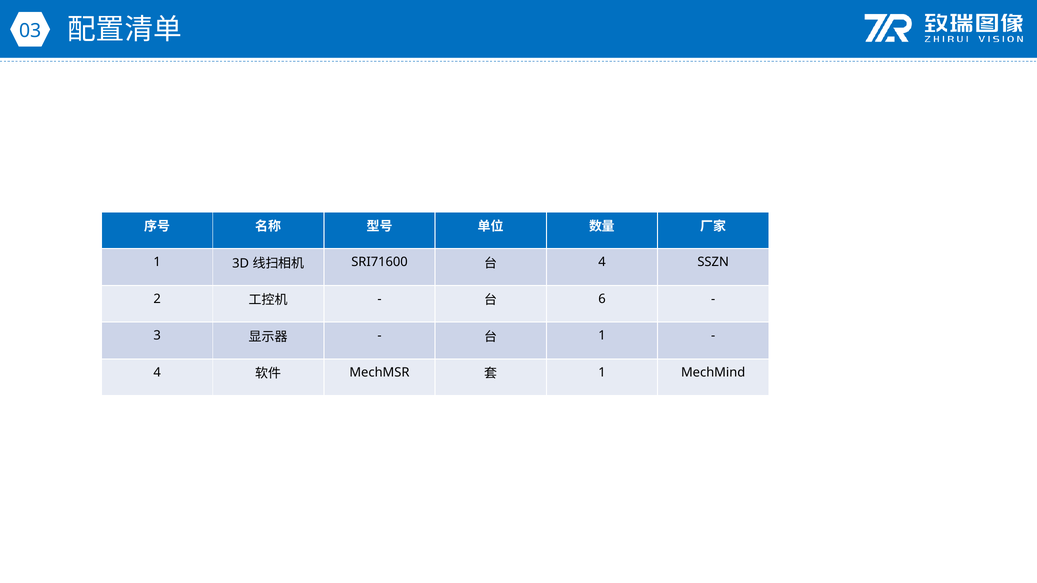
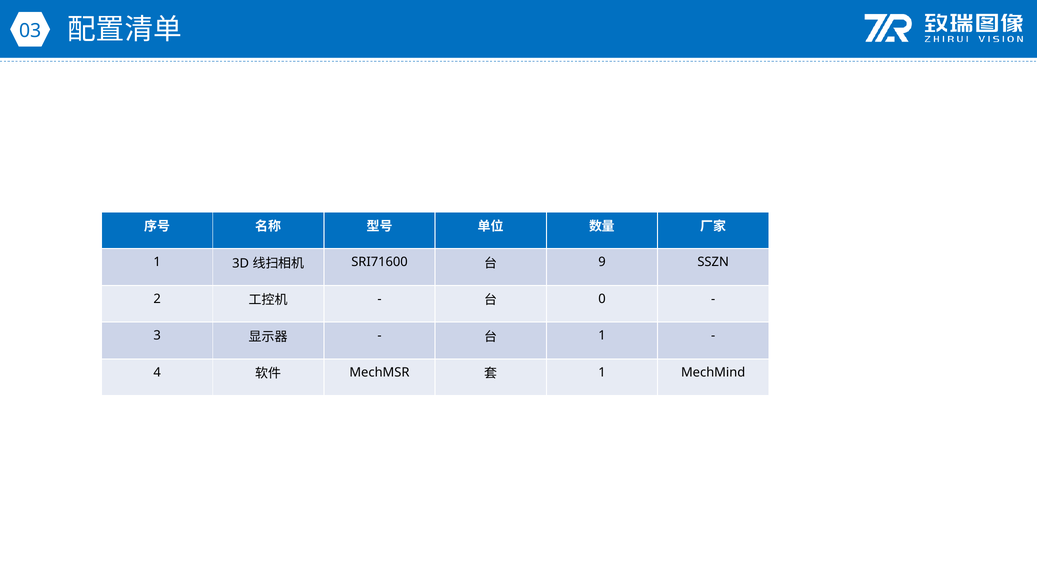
4: 4 -> 9 (602, 262)
6: 6 -> 0 (602, 299)
